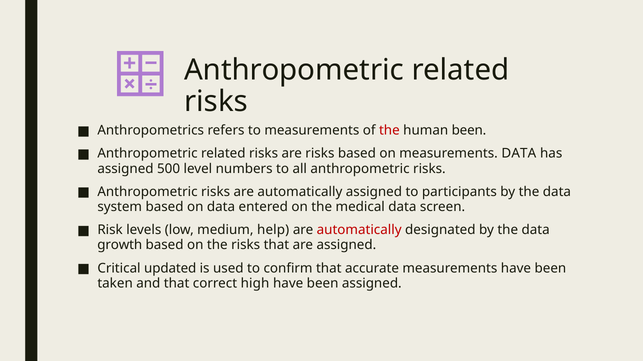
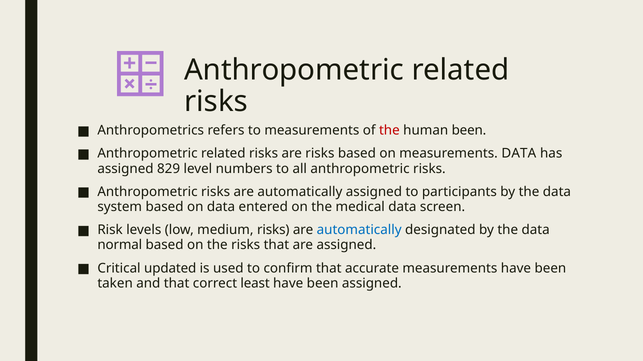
500: 500 -> 829 (169, 169)
medium help: help -> risks (273, 230)
automatically colour: red -> blue (359, 230)
growth: growth -> normal (120, 245)
high: high -> least (255, 284)
